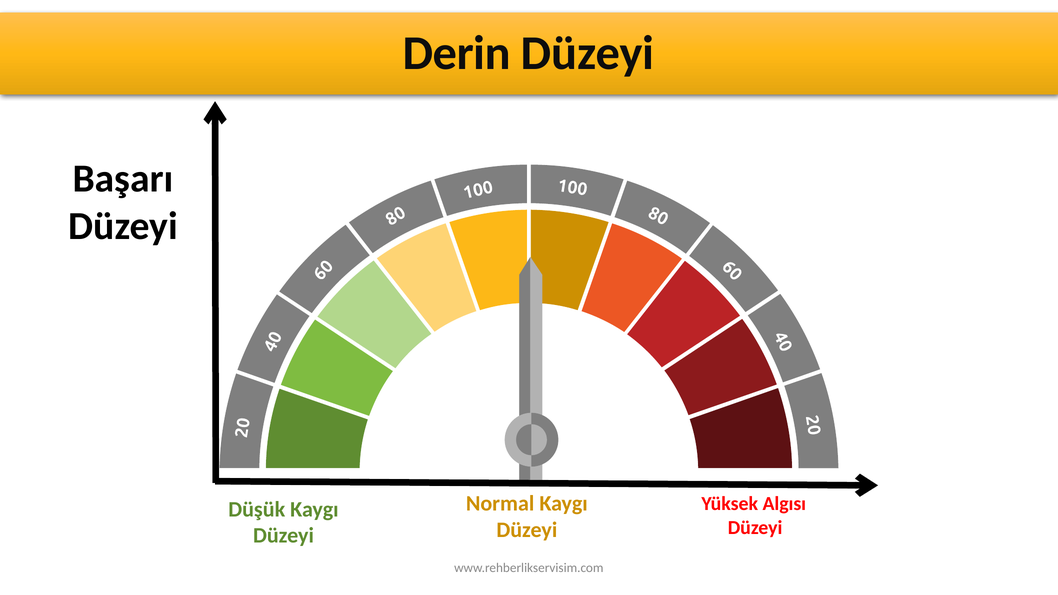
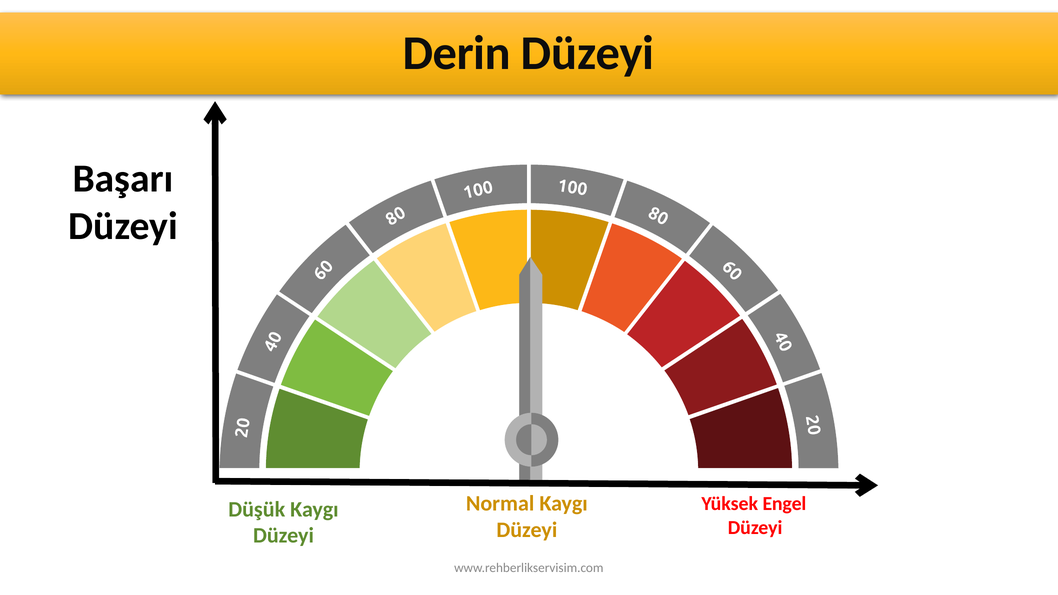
Algısı: Algısı -> Engel (784, 504)
